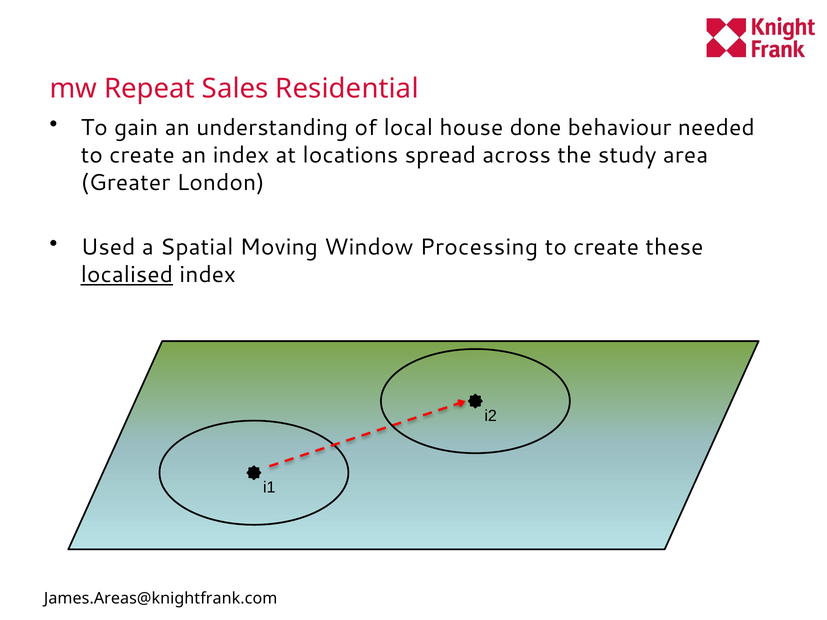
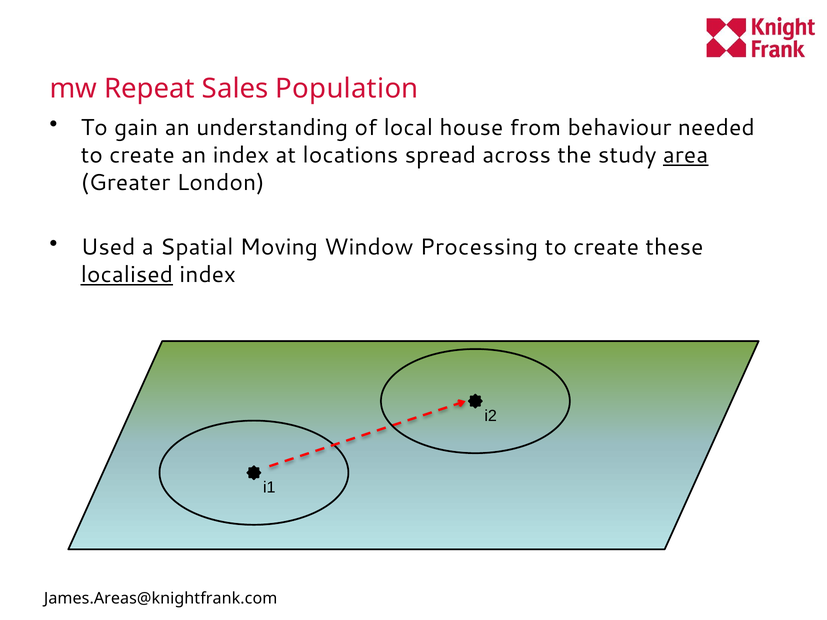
Residential: Residential -> Population (347, 89)
done: done -> from (535, 128)
area underline: none -> present (686, 155)
